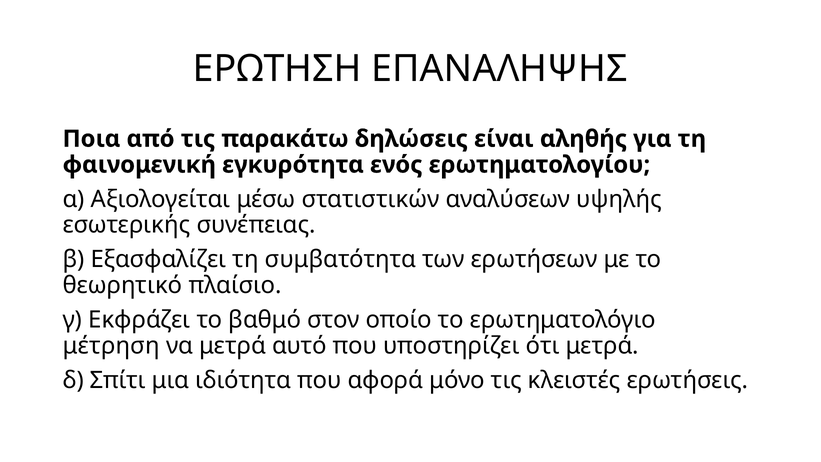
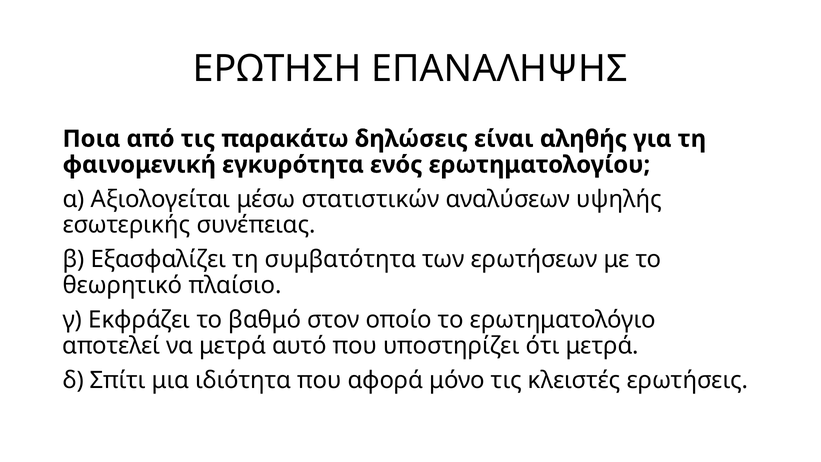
μέτρηση: μέτρηση -> αποτελεί (111, 346)
